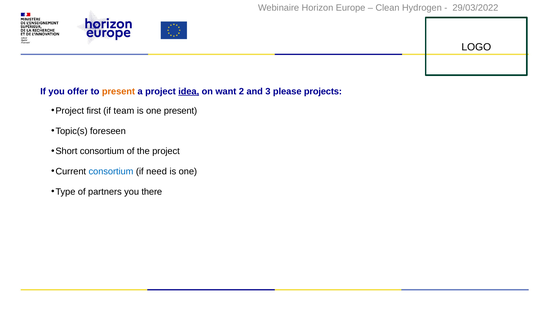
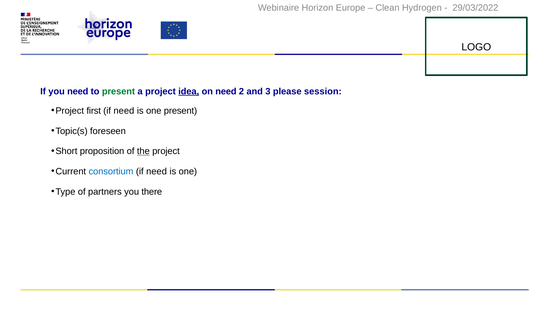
you offer: offer -> need (78, 91)
present colour: orange -> green (118, 91)
on want: want -> need (226, 91)
projects: projects -> session (323, 91)
team: team -> need (124, 111)
Short consortium: consortium -> proposition (102, 151)
the underline: none -> present (143, 151)
